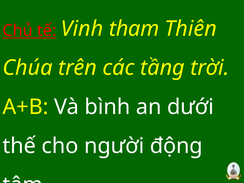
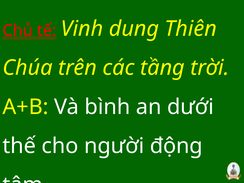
tham: tham -> dung (134, 29)
